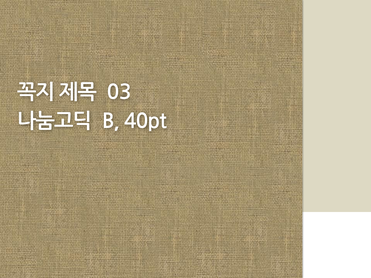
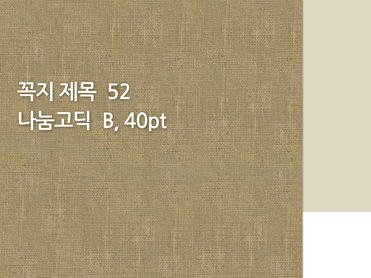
03: 03 -> 52 (119, 93)
